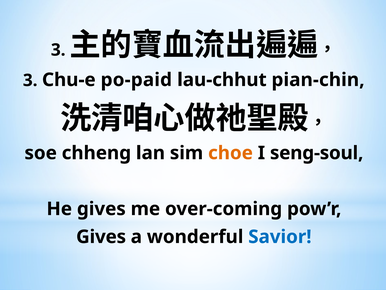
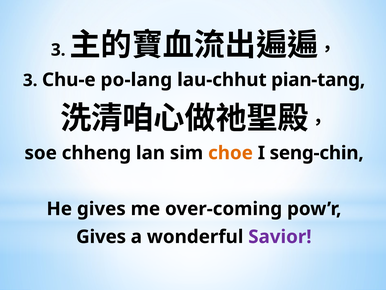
po-paid: po-paid -> po-lang (136, 80)
pian-chin: pian-chin -> pian-tang (318, 80)
seng-soul: seng-soul -> seng-chin (317, 153)
Savior colour: blue -> purple (280, 236)
